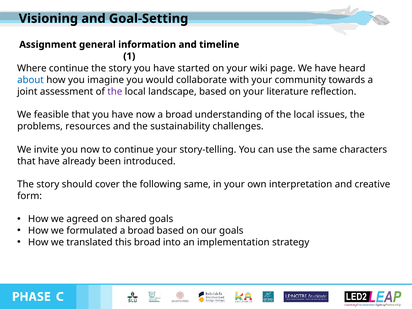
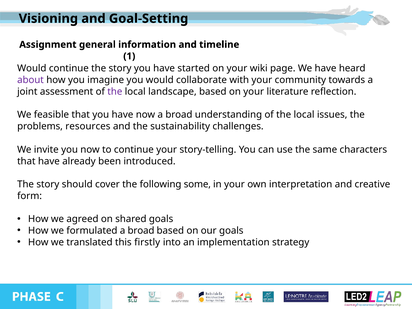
Where: Where -> Would (32, 68)
about colour: blue -> purple (30, 80)
following same: same -> some (197, 184)
this broad: broad -> firstly (147, 242)
